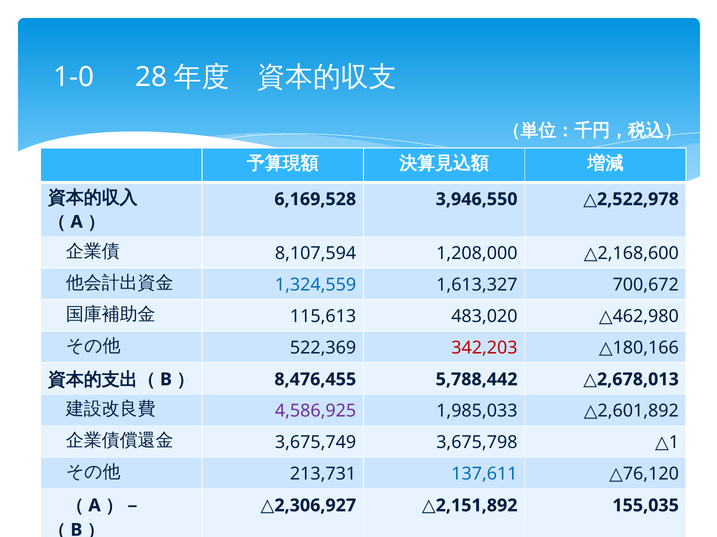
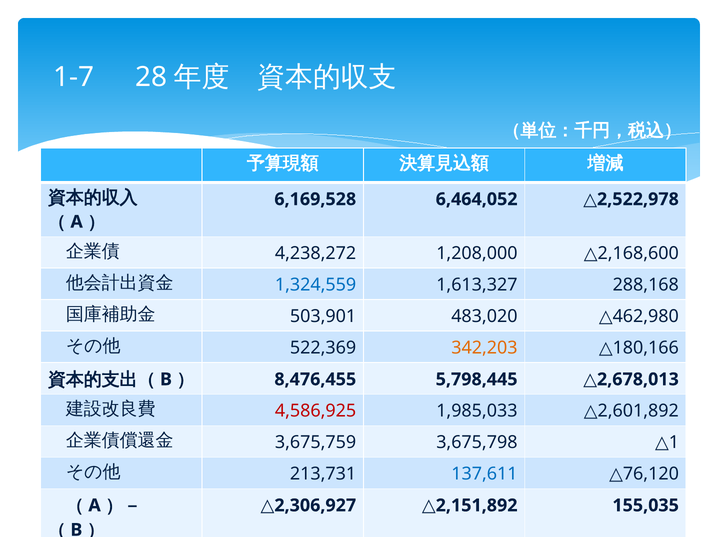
1-0: 1-0 -> 1-7 (74, 77)
3,946,550: 3,946,550 -> 6,464,052 (477, 200)
8,107,594: 8,107,594 -> 4,238,272 (316, 254)
700,672: 700,672 -> 288,168 (646, 285)
115,613: 115,613 -> 503,901 (323, 317)
342,203 colour: red -> orange (484, 348)
5,788,442: 5,788,442 -> 5,798,445 (477, 380)
4,586,925 colour: purple -> red (316, 412)
3,675,749: 3,675,749 -> 3,675,759 (316, 443)
